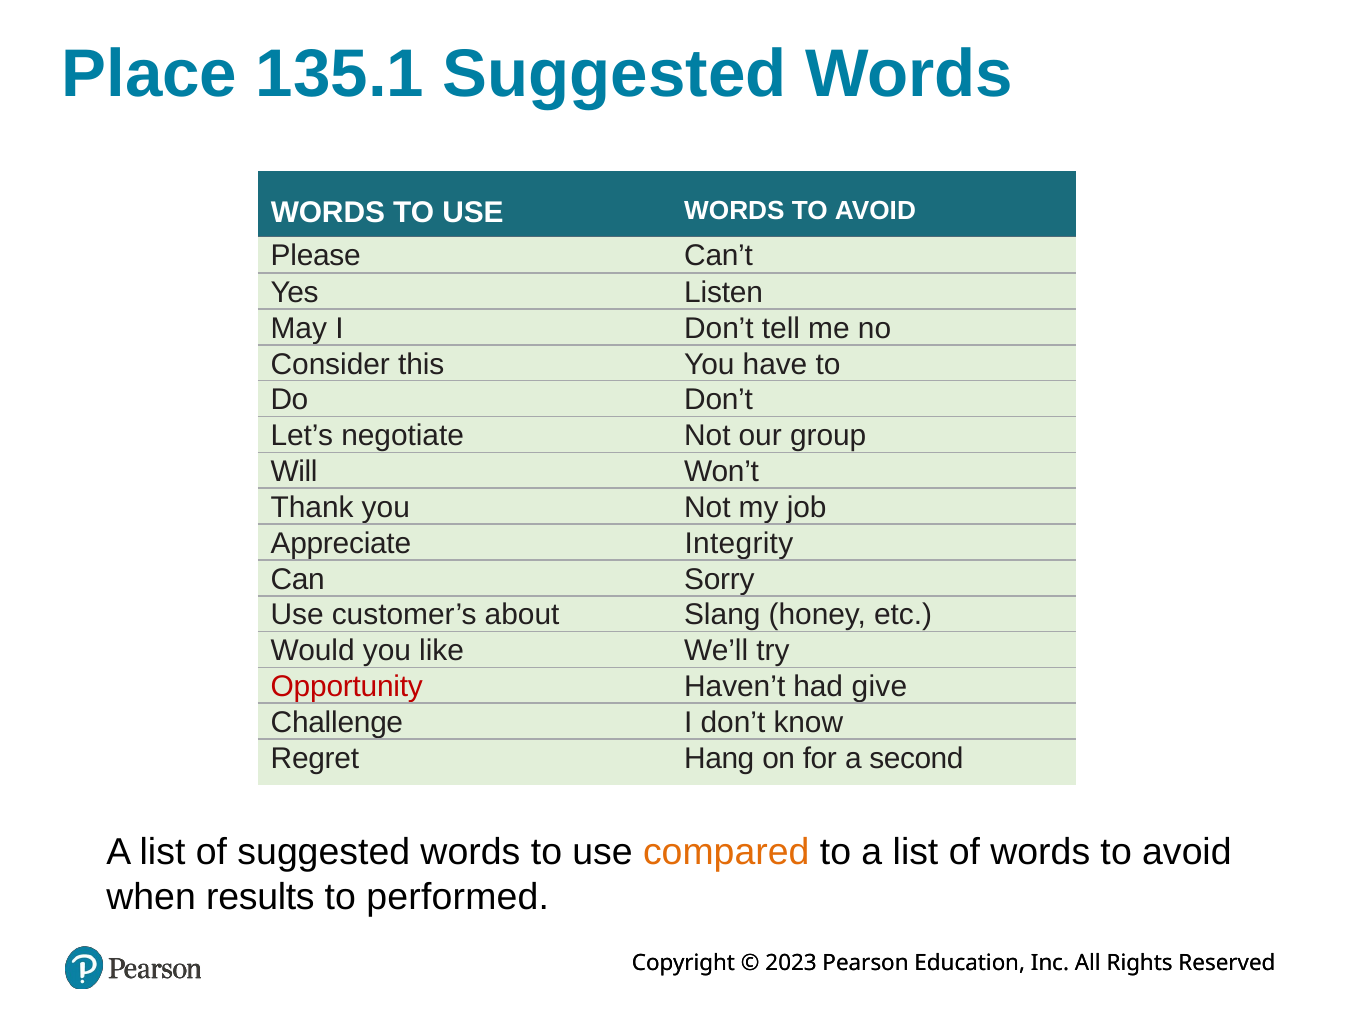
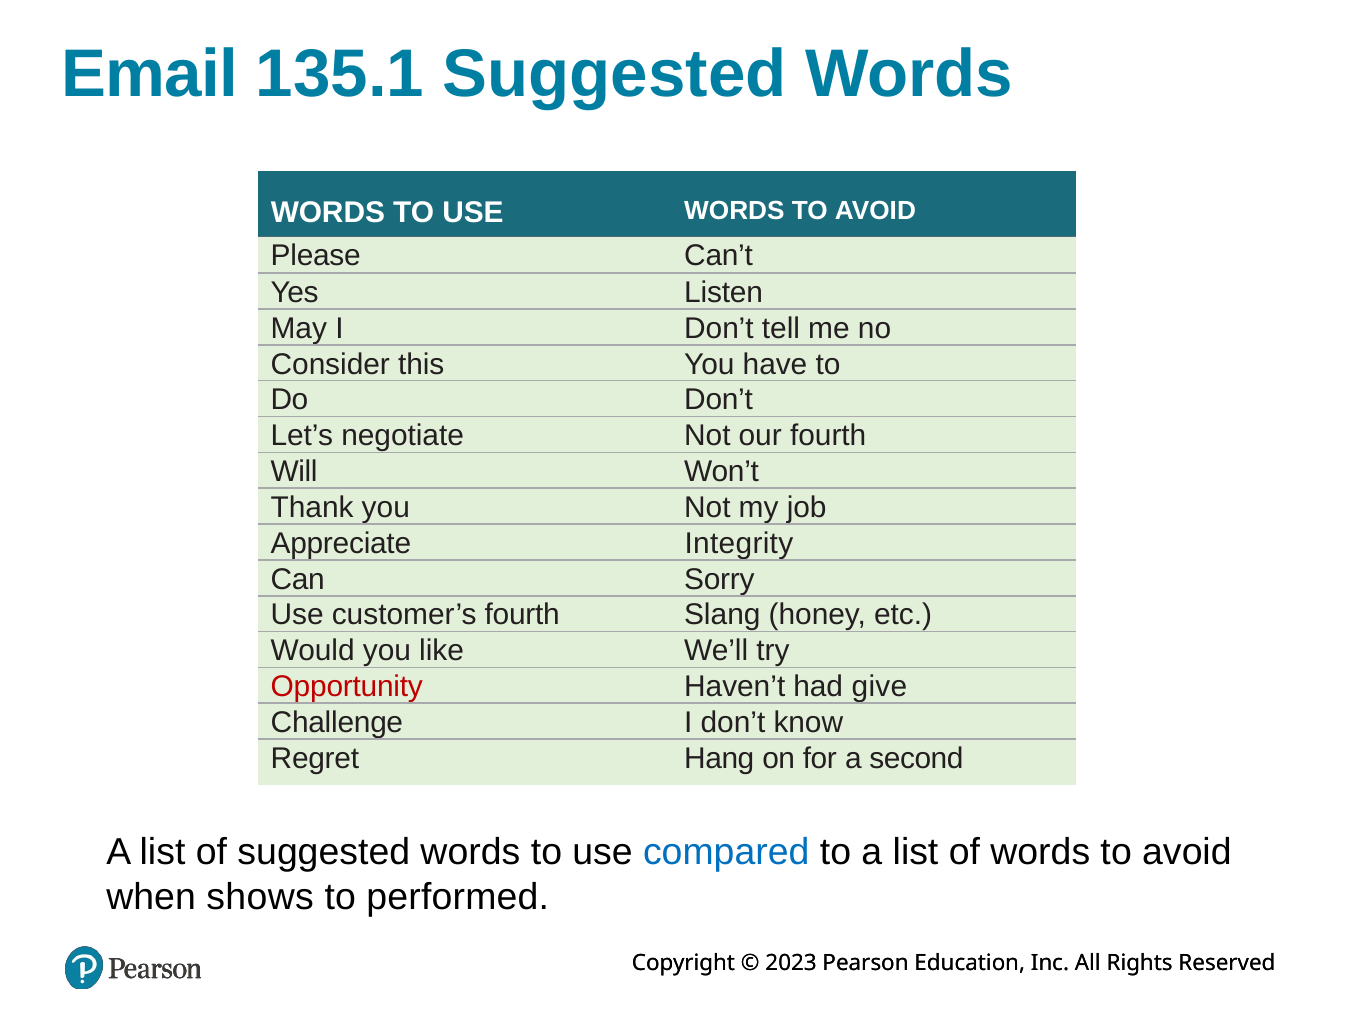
Place: Place -> Email (150, 74)
our group: group -> fourth (828, 436)
customer’s about: about -> fourth (522, 615)
compared colour: orange -> blue (726, 852)
results: results -> shows (260, 897)
